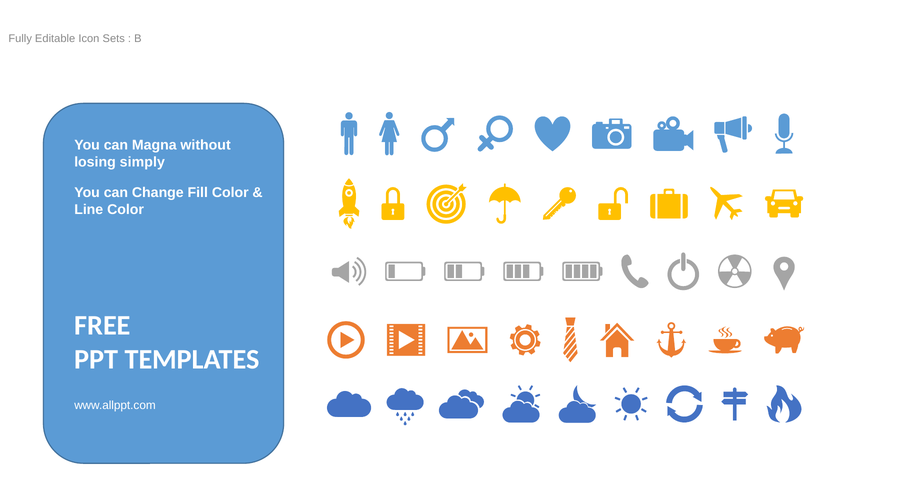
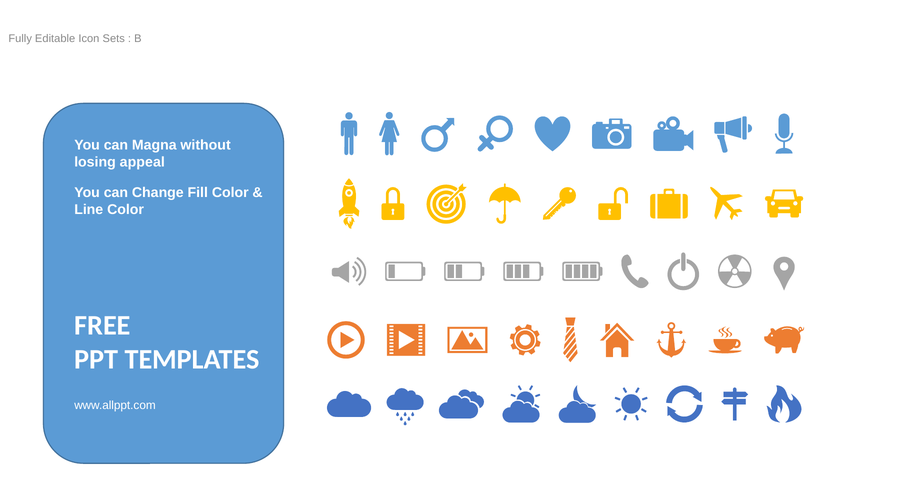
simply: simply -> appeal (142, 162)
